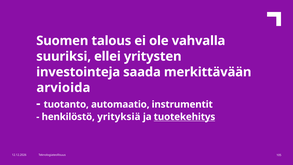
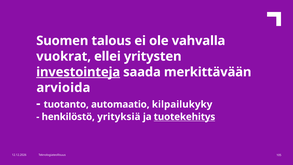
suuriksi: suuriksi -> vuokrat (64, 56)
investointeja underline: none -> present (78, 72)
instrumentit: instrumentit -> kilpailukyky (182, 104)
